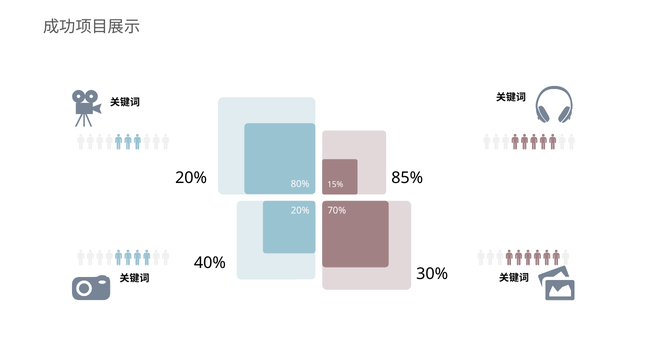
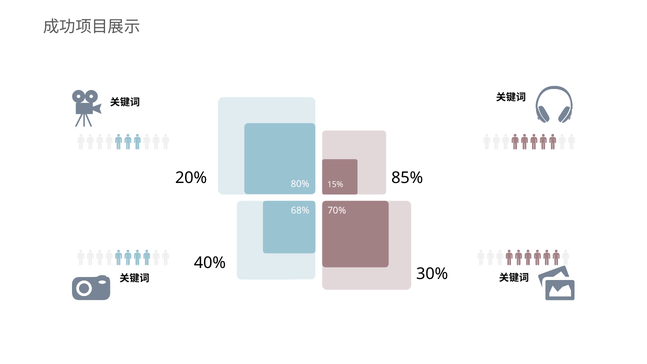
20%: 20% -> 68% (300, 210)
